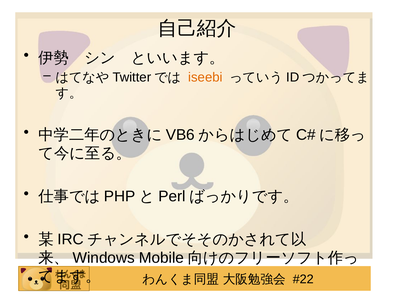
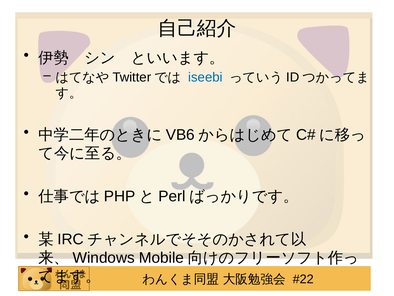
iseebi colour: orange -> blue (205, 77)
